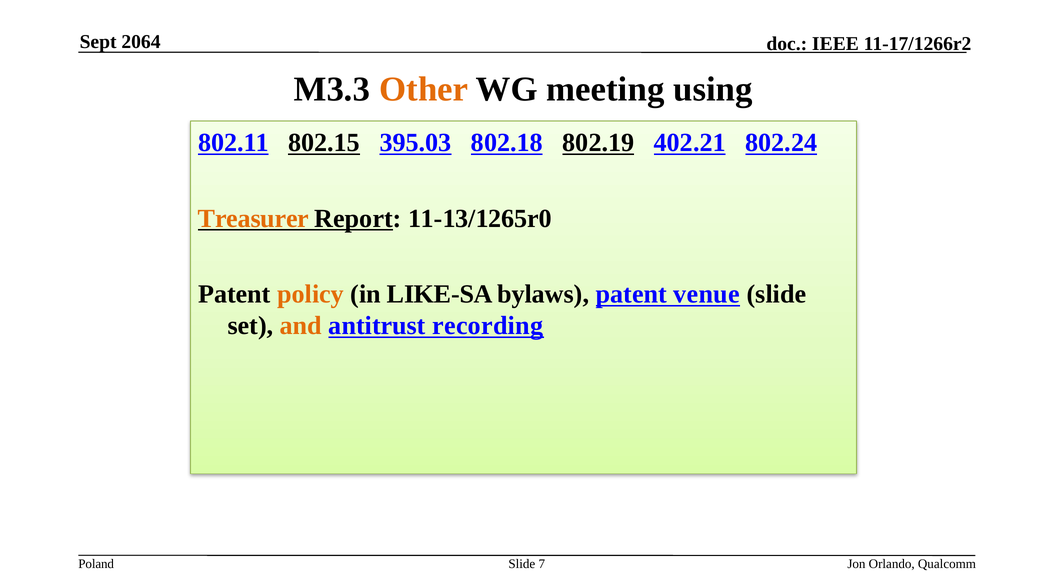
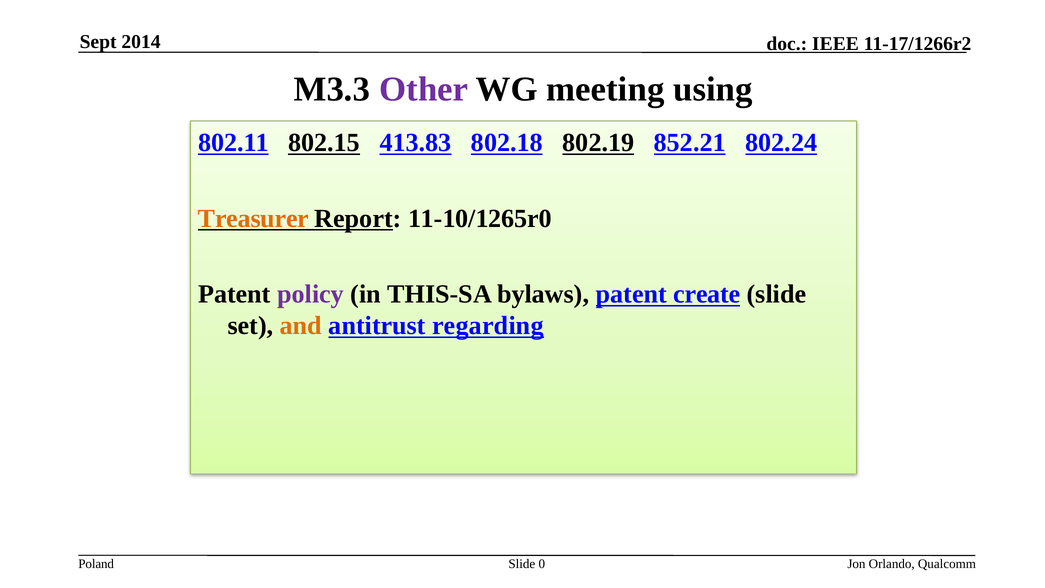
2064: 2064 -> 2014 (141, 42)
Other colour: orange -> purple (424, 89)
395.03: 395.03 -> 413.83 (415, 143)
402.21: 402.21 -> 852.21 (690, 143)
11-13/1265r0: 11-13/1265r0 -> 11-10/1265r0 (480, 218)
policy colour: orange -> purple (311, 294)
LIKE-SA: LIKE-SA -> THIS-SA (440, 294)
venue: venue -> create (707, 294)
recording: recording -> regarding (488, 325)
7: 7 -> 0 (542, 564)
